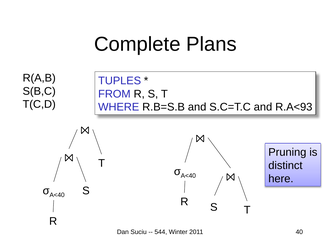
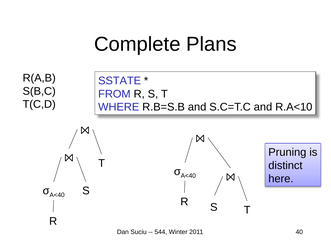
TUPLES: TUPLES -> SSTATE (120, 81)
R.A<93: R.A<93 -> R.A<10 (294, 107)
